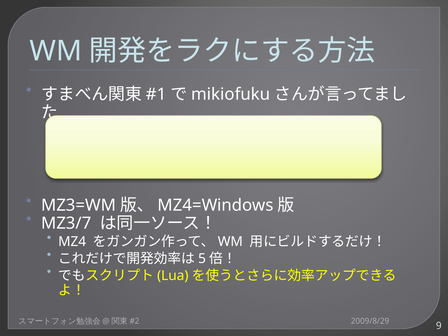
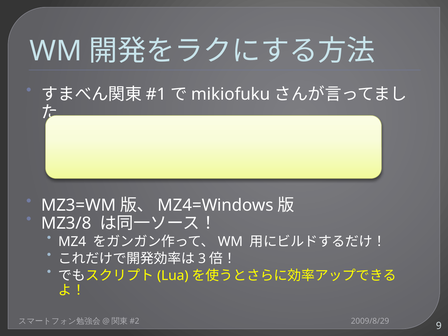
MZ3/7: MZ3/7 -> MZ3/8 (66, 223)
5: 5 -> 3 (202, 259)
